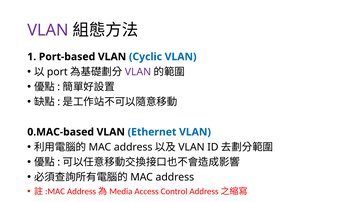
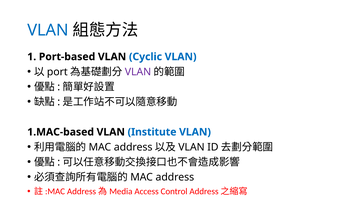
VLAN colour: purple -> blue (48, 30)
0.MAC-based: 0.MAC-based -> 1.MAC-based (61, 132)
Ethernet: Ethernet -> Institute (152, 132)
